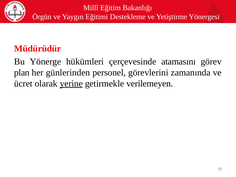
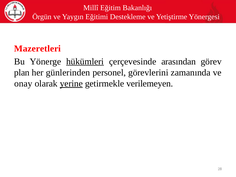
Müdürüdür: Müdürüdür -> Mazeretleri (38, 49)
hükümleri underline: none -> present (85, 61)
atamasını: atamasını -> arasından (179, 61)
ücret: ücret -> onay (23, 84)
